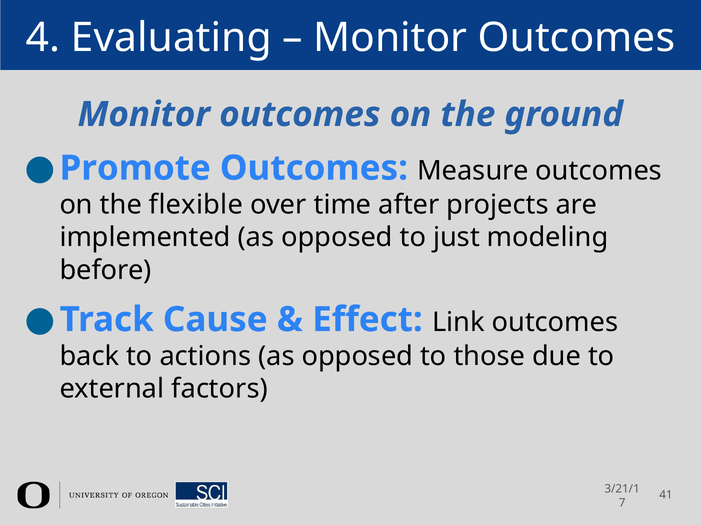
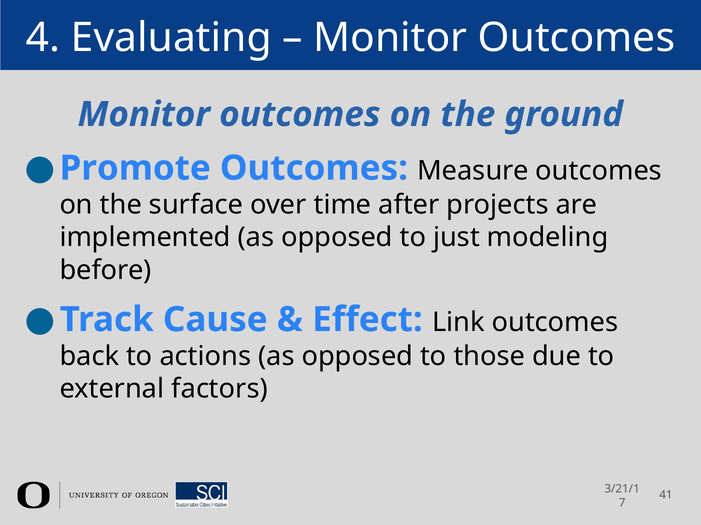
flexible: flexible -> surface (196, 205)
